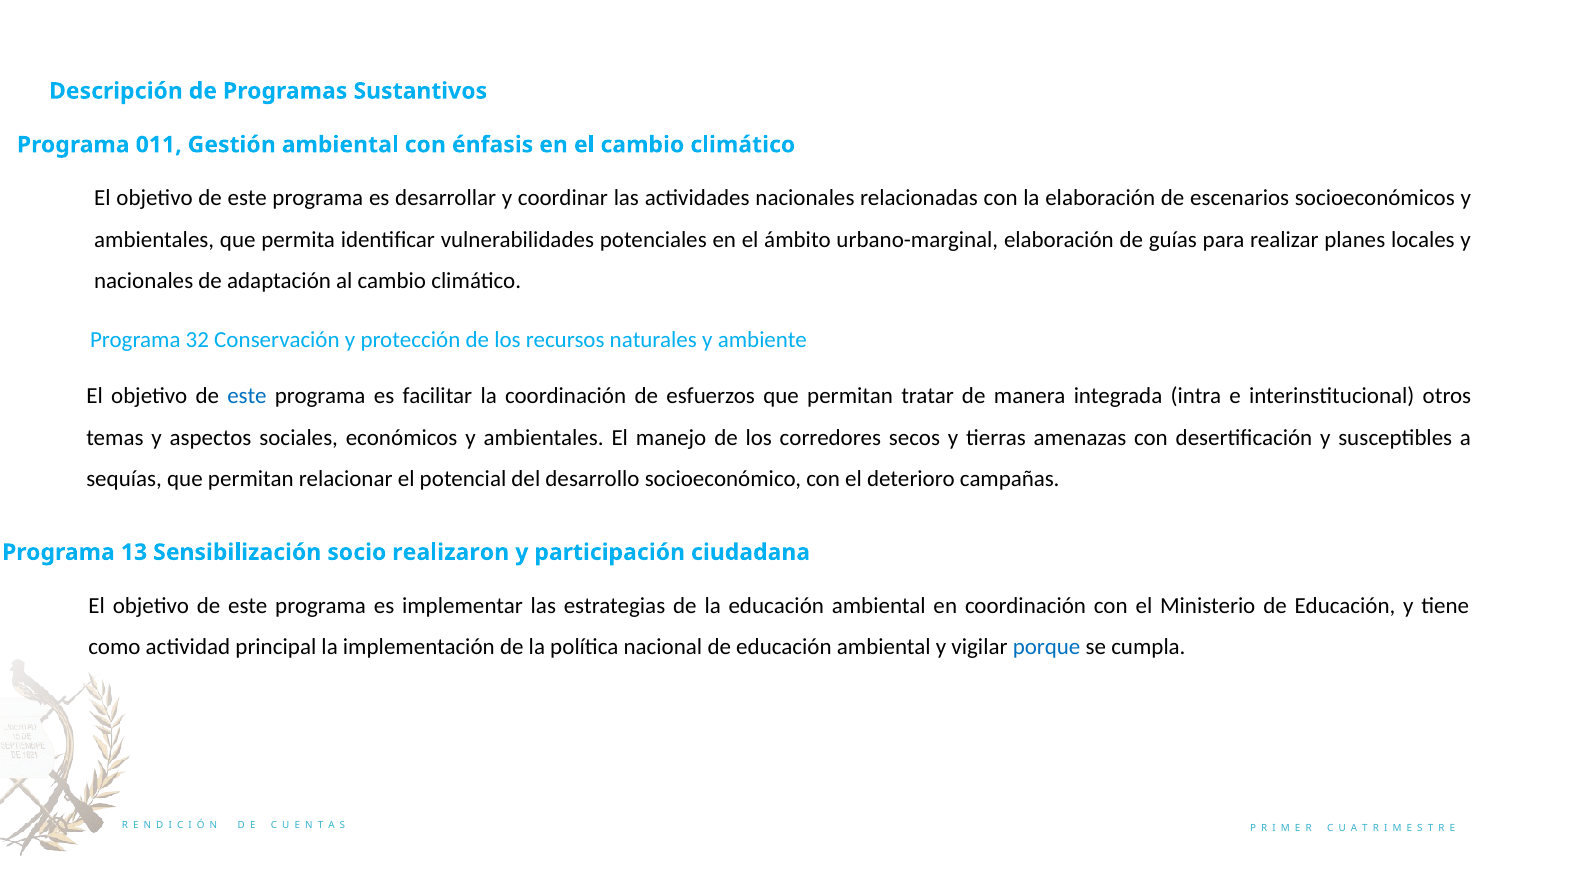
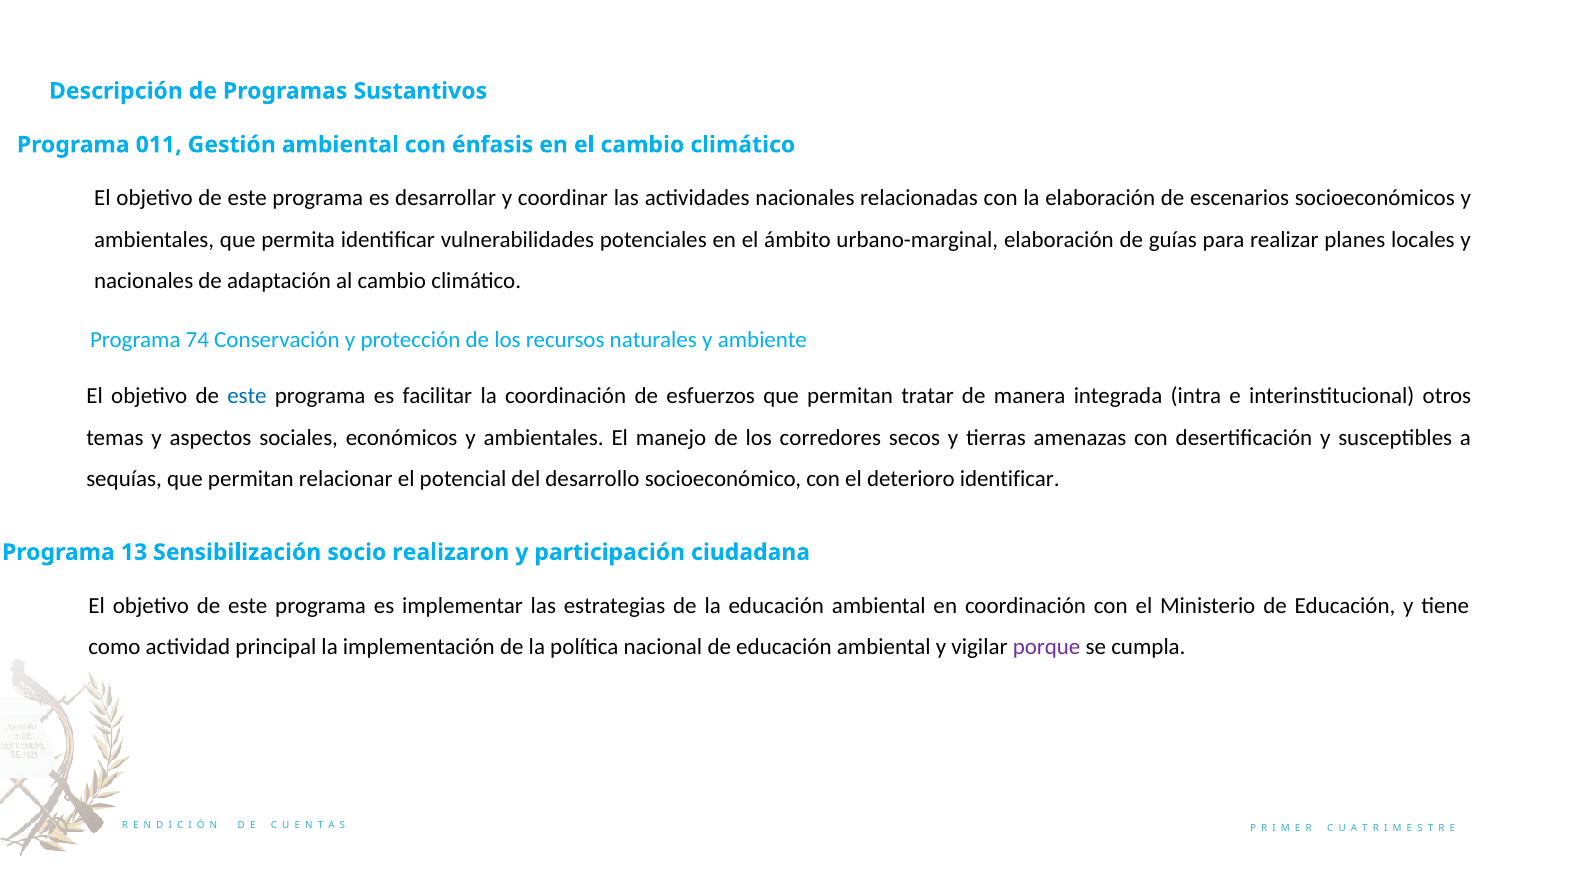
32: 32 -> 74 (197, 340)
deterioro campañas: campañas -> identificar (1010, 479)
porque colour: blue -> purple (1047, 647)
